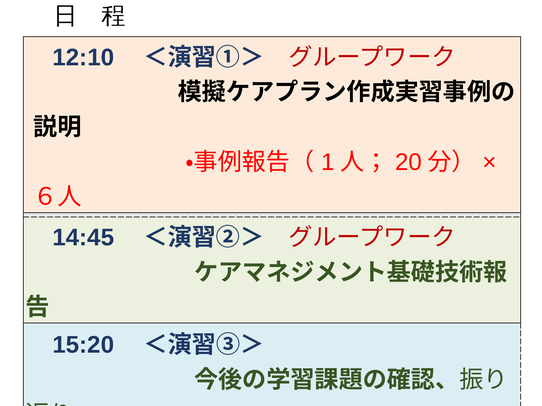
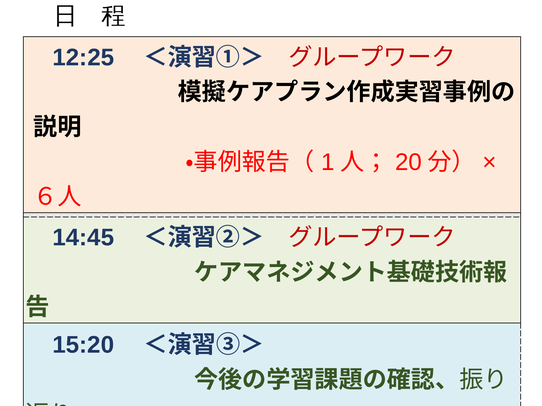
12:10: 12:10 -> 12:25 (83, 57)
